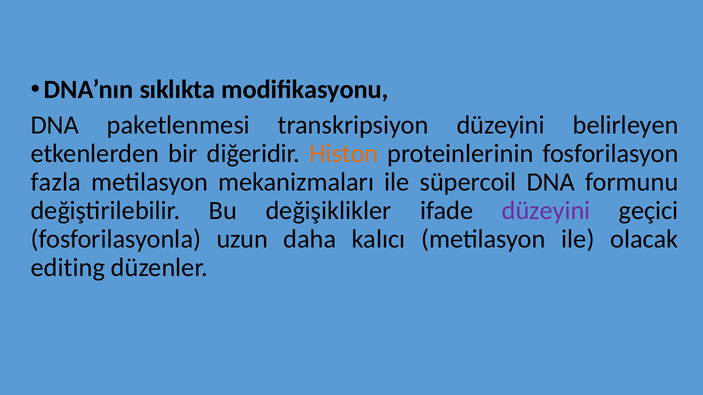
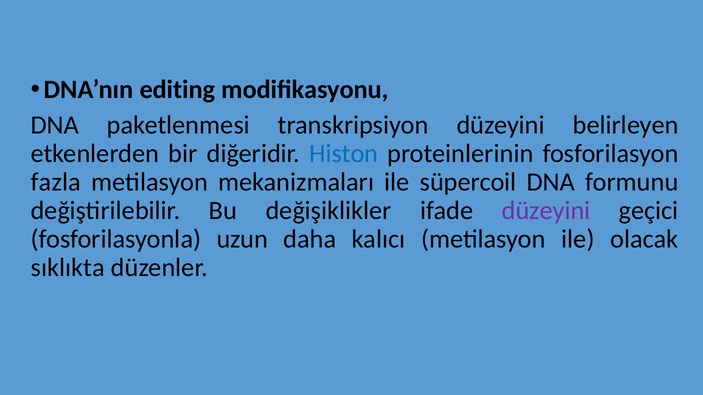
sıklıkta: sıklıkta -> editing (177, 90)
Histon colour: orange -> blue (344, 154)
editing: editing -> sıklıkta (68, 268)
